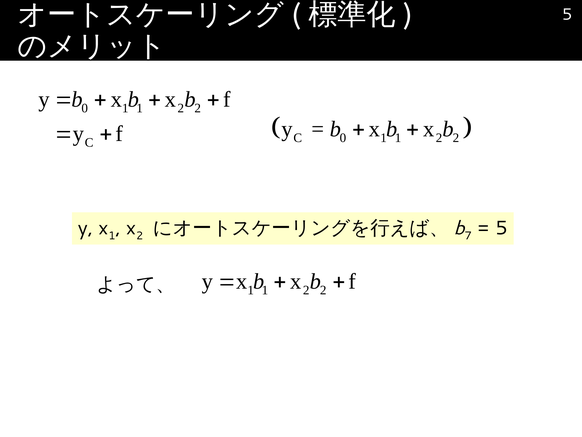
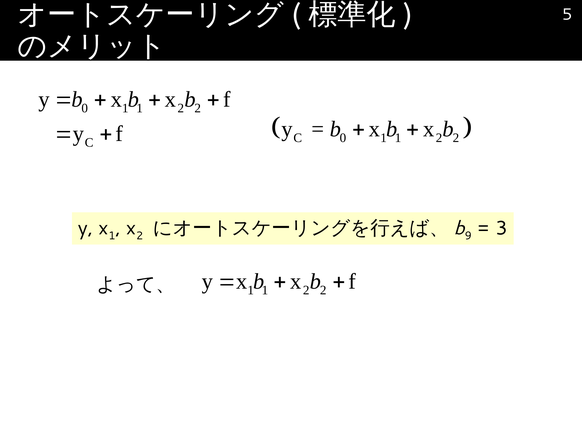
7: 7 -> 9 (468, 235)
5: 5 -> 3 (502, 228)
